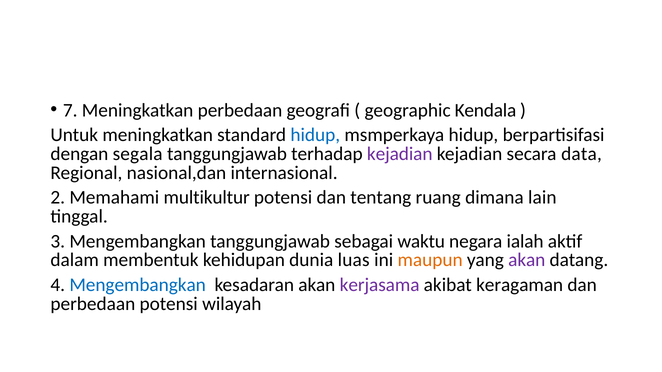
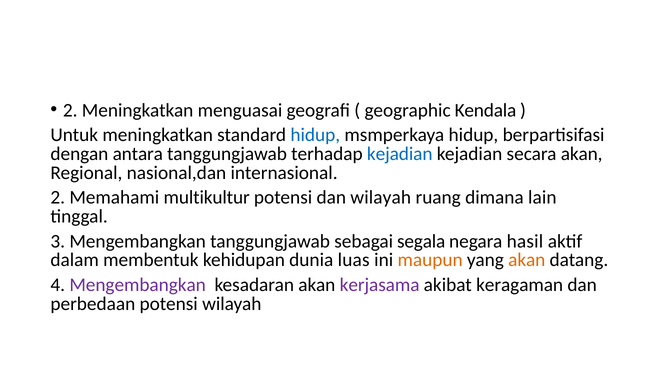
7: 7 -> 2 (70, 110)
Meningkatkan perbedaan: perbedaan -> menguasai (240, 110)
segala: segala -> antara (138, 154)
kejadian colour: purple -> blue (400, 154)
secara data: data -> akan (582, 154)
dan tentang: tentang -> wilayah (381, 198)
waktu: waktu -> segala (421, 242)
ialah: ialah -> hasil (525, 242)
akan colour: purple -> orange (527, 260)
Mengembangkan colour: blue -> purple (138, 285)
